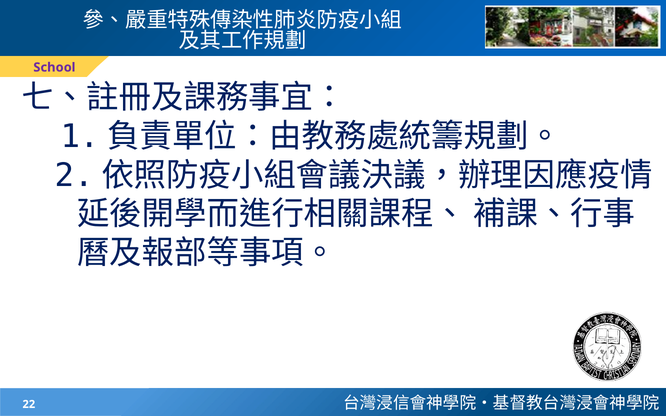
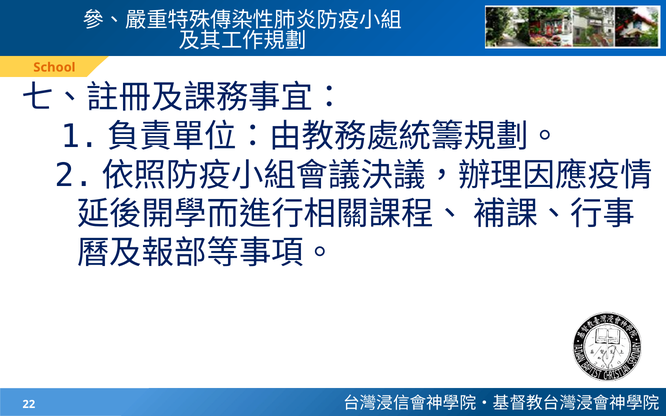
School colour: purple -> orange (54, 67)
